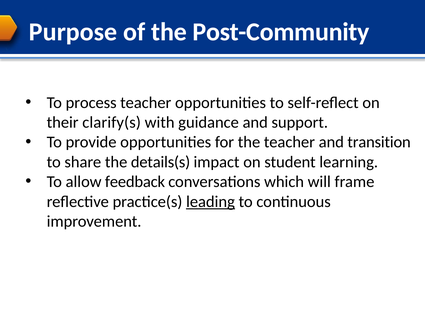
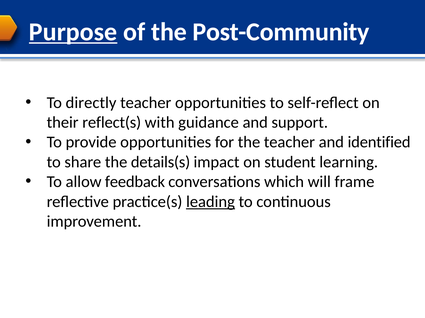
Purpose underline: none -> present (73, 32)
process: process -> directly (91, 103)
clarify(s: clarify(s -> reflect(s (112, 123)
transition: transition -> identified (379, 143)
